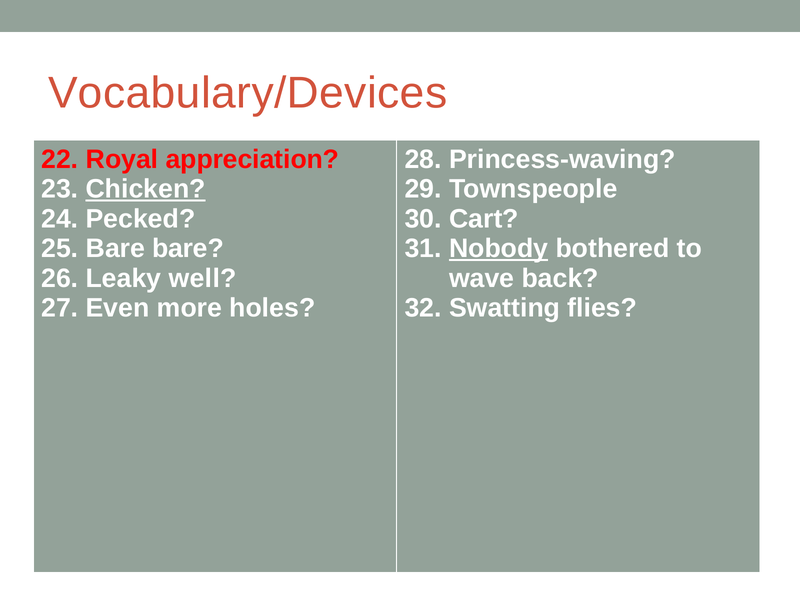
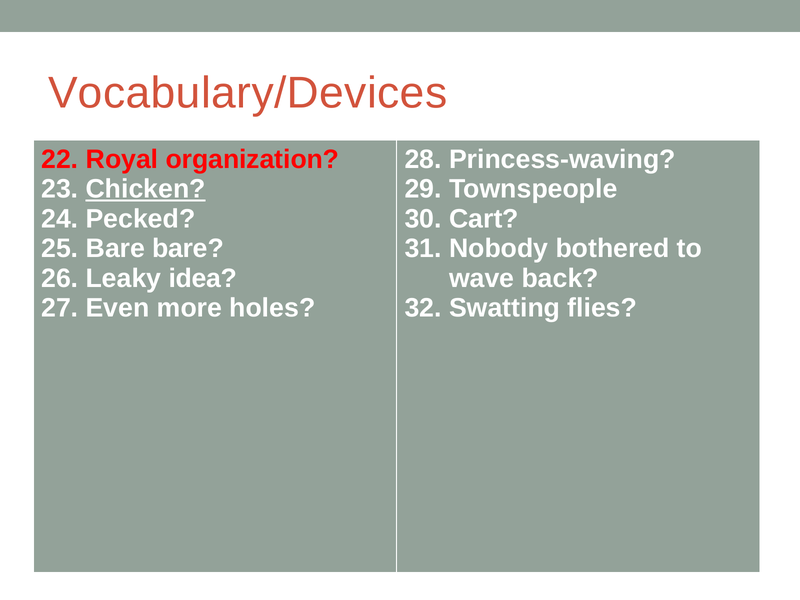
appreciation: appreciation -> organization (252, 159)
Nobody underline: present -> none (499, 249)
well: well -> idea (203, 278)
